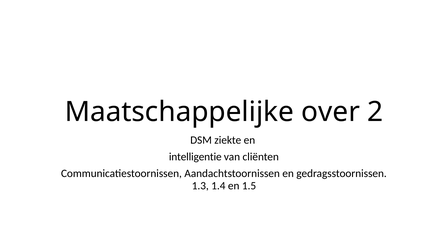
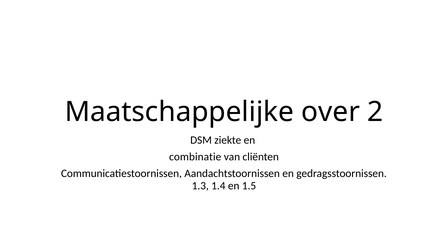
intelligentie: intelligentie -> combinatie (195, 157)
